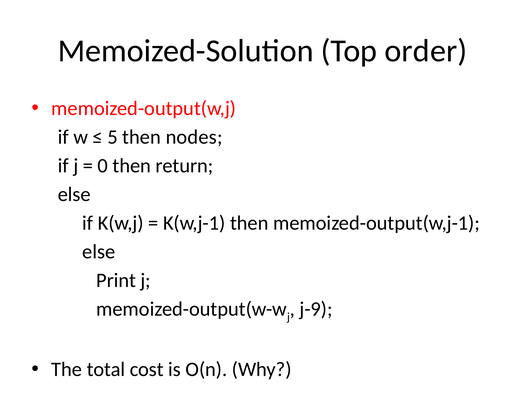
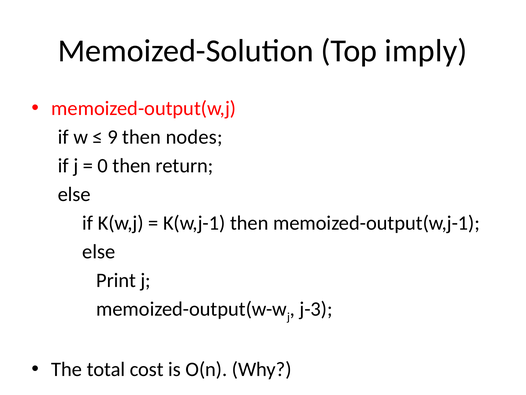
order: order -> imply (426, 51)
5: 5 -> 9 (113, 137)
j-9: j-9 -> j-3 (316, 309)
